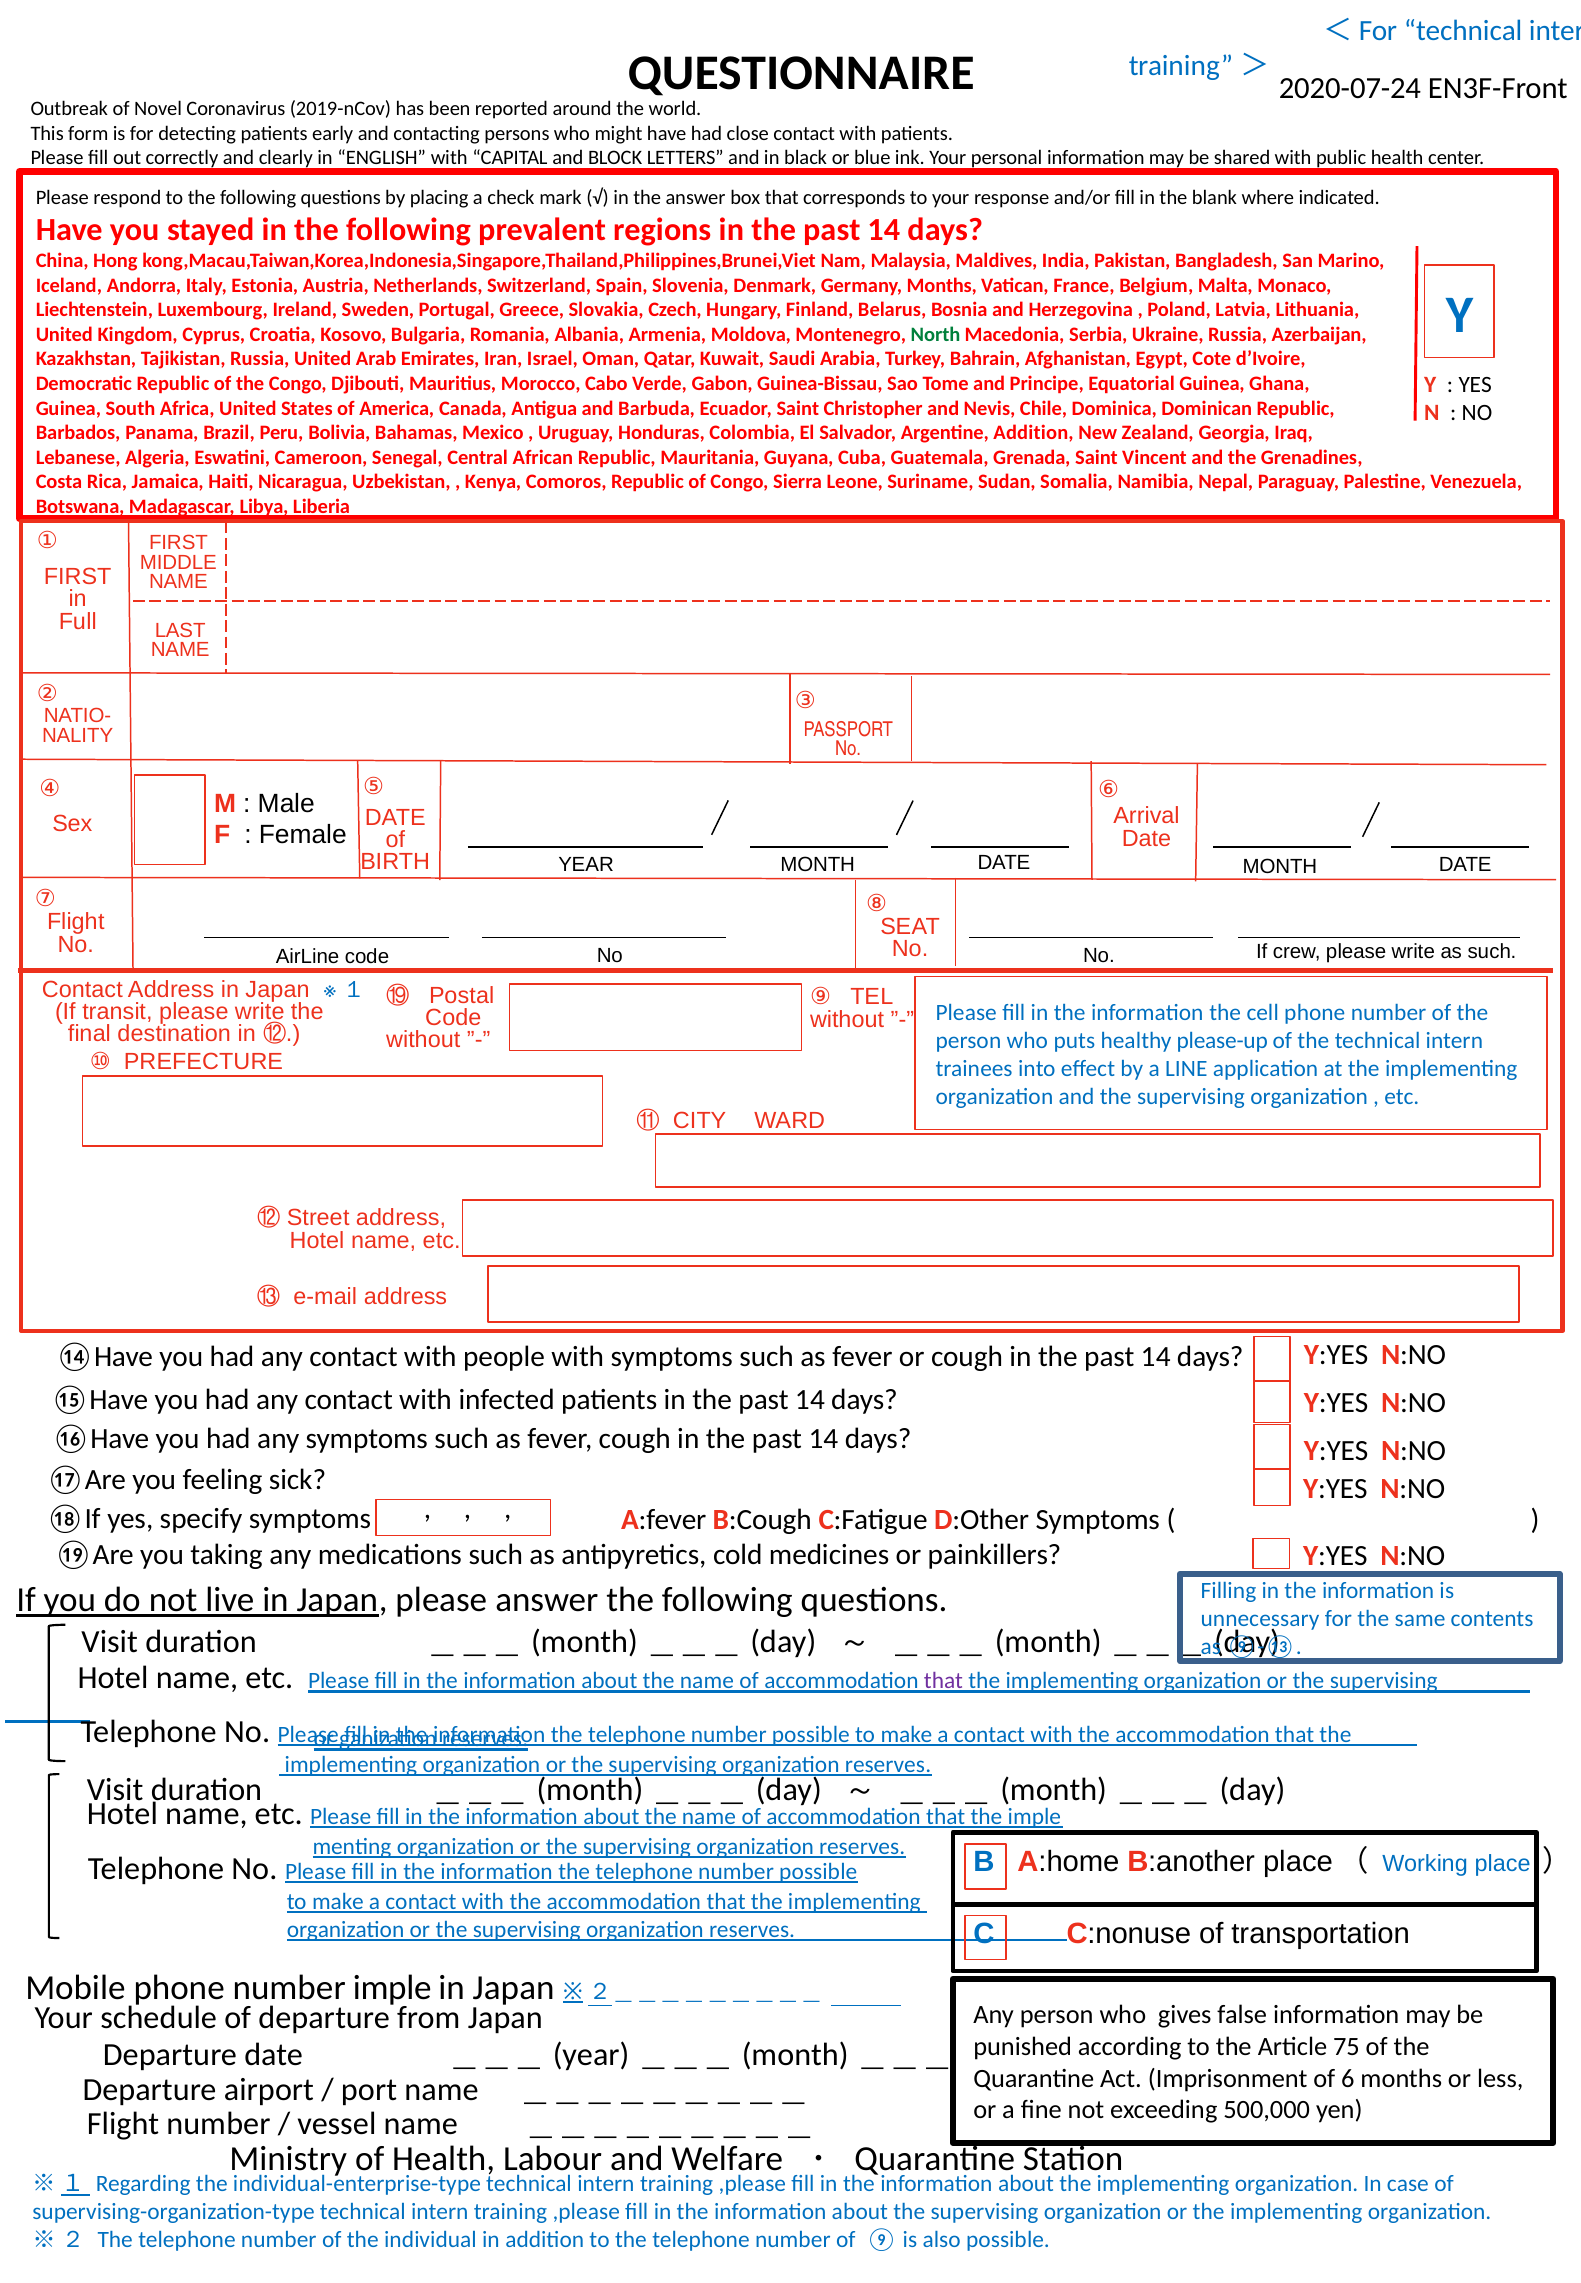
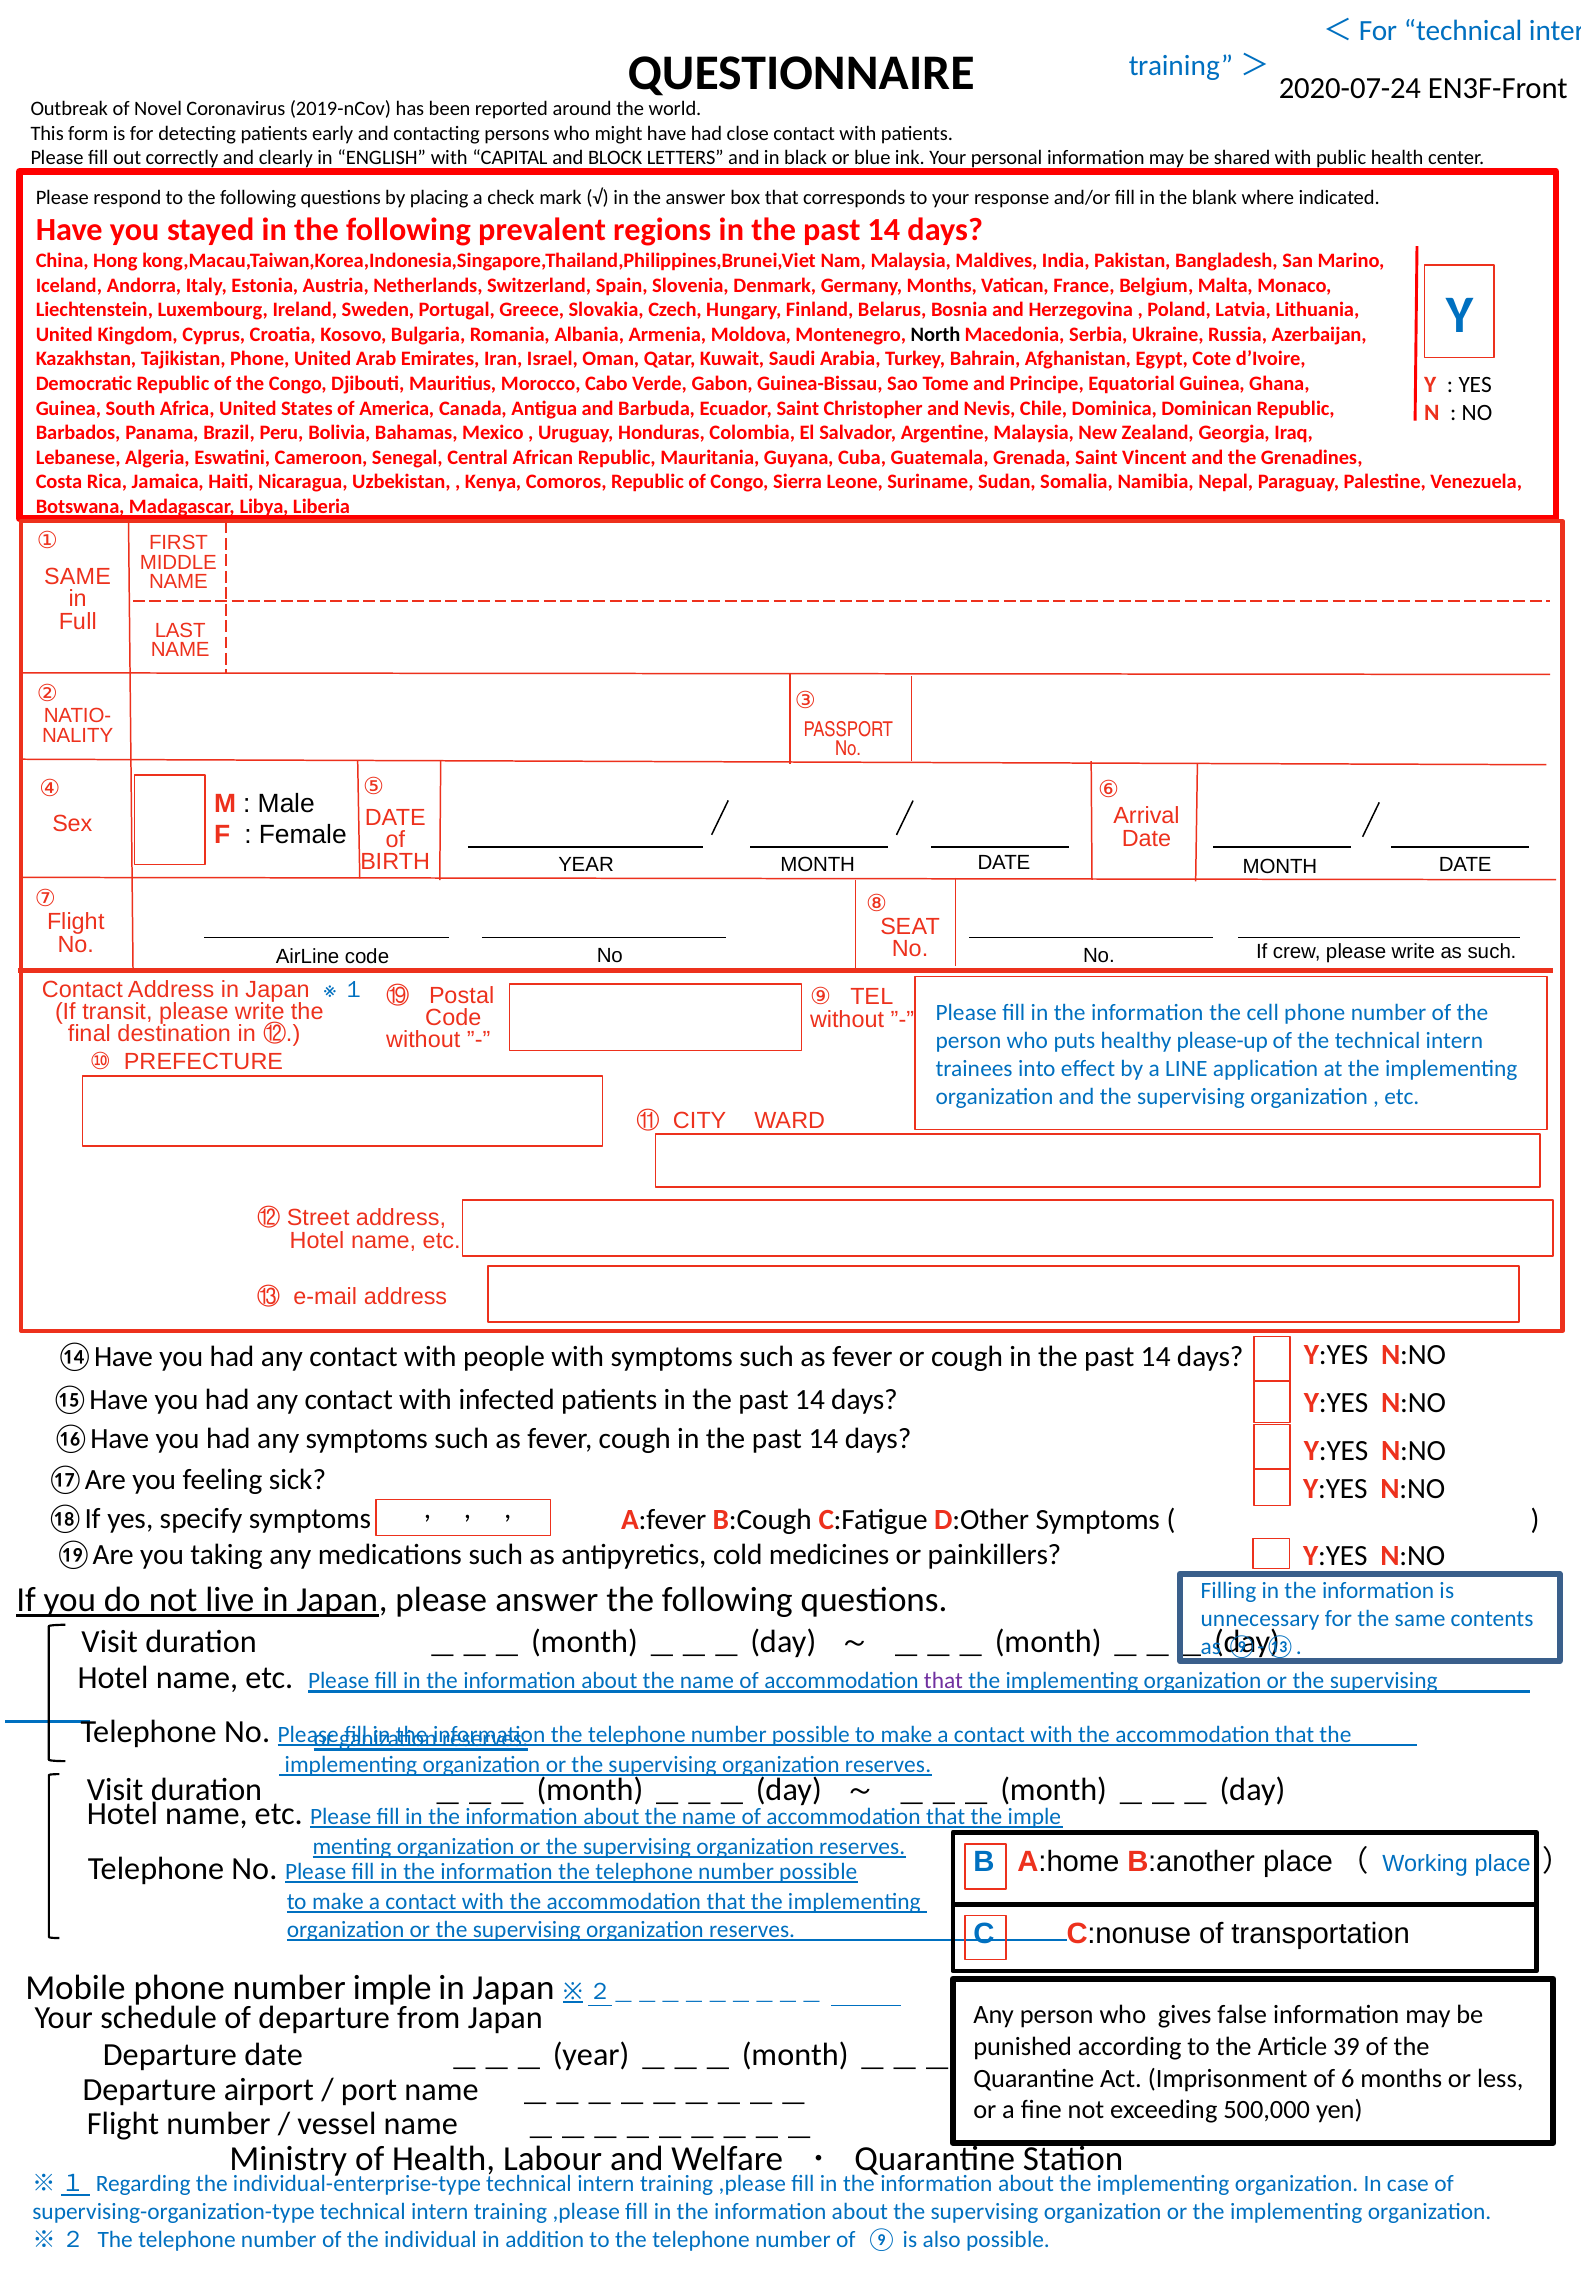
North colour: green -> black (936, 335)
Tajikistan Russia: Russia -> Phone (260, 359)
Argentine Addition: Addition -> Malaysia (1034, 433)
FIRST: FIRST -> SAME (77, 577)
75: 75 -> 39 (1346, 2047)
